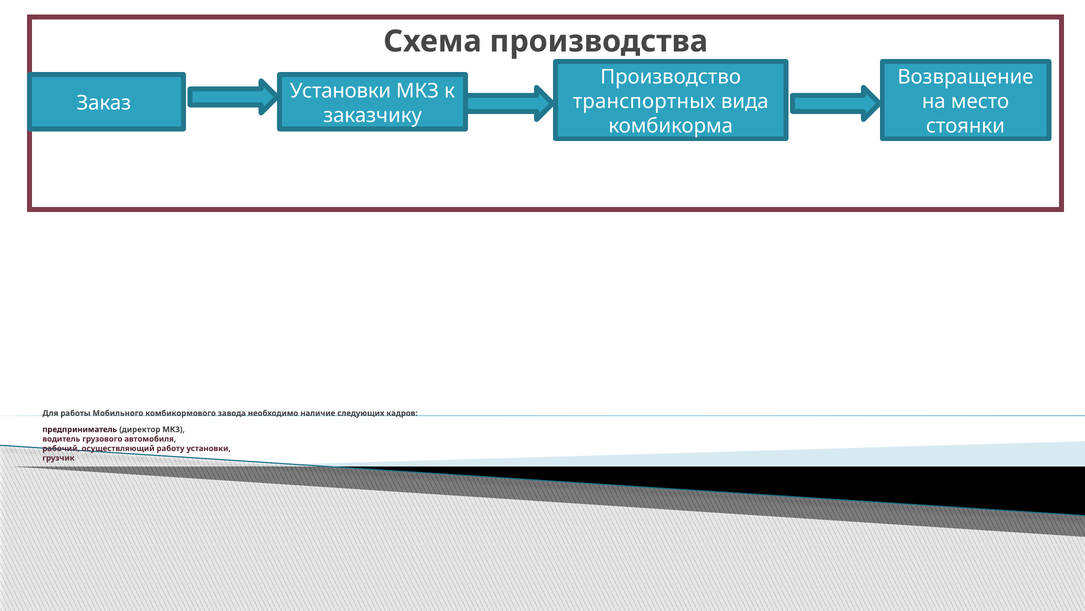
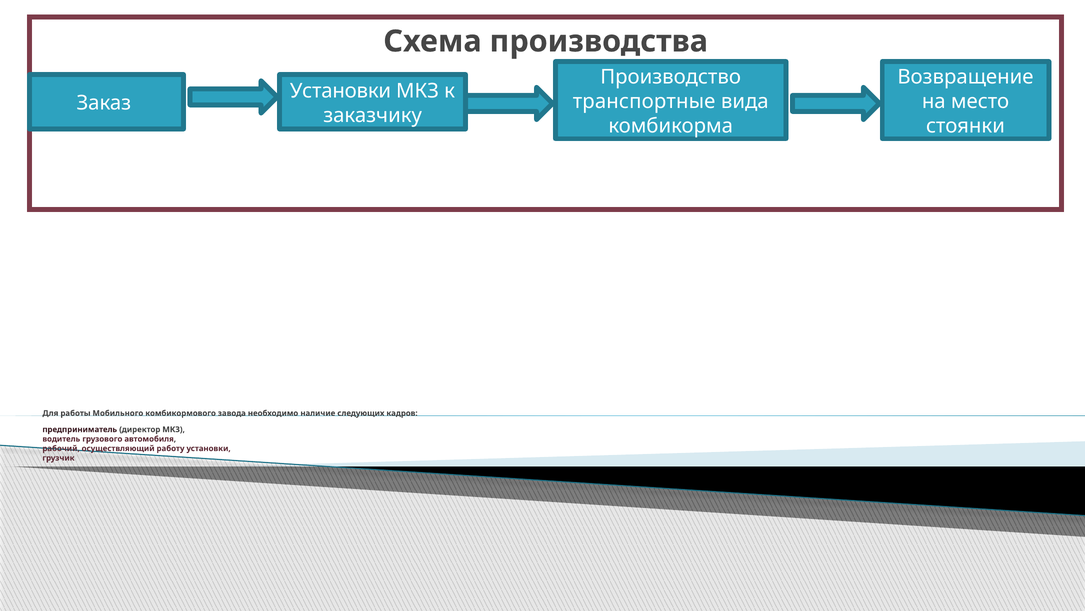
транспортных: транспортных -> транспортные (644, 102)
